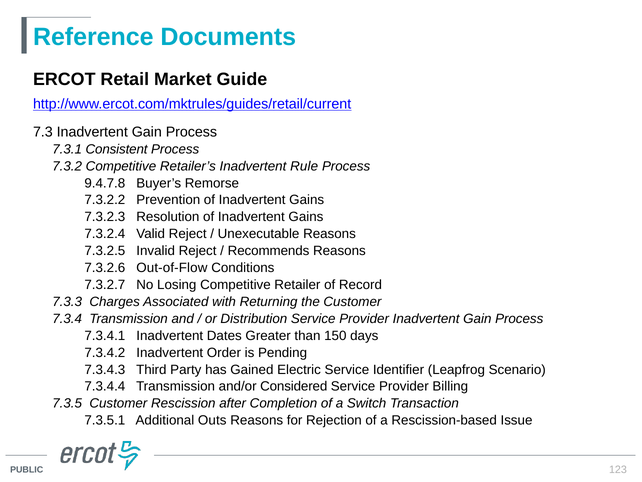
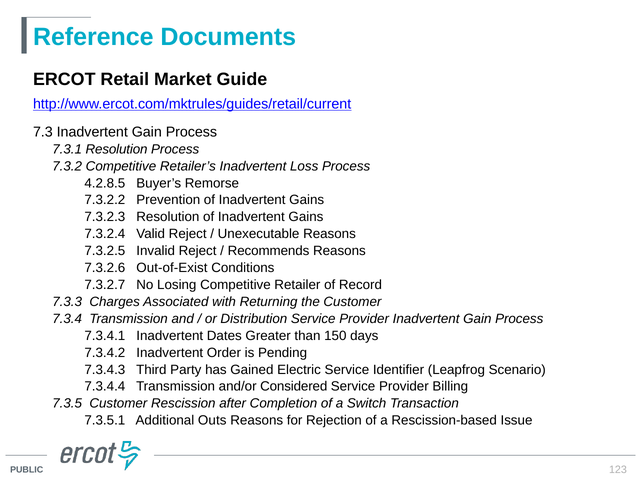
7.3.1 Consistent: Consistent -> Resolution (117, 149)
Rule: Rule -> Loss (304, 166)
9.4.7.8: 9.4.7.8 -> 4.2.8.5 (105, 183)
Out-of-Flow: Out-of-Flow -> Out-of-Exist (172, 268)
